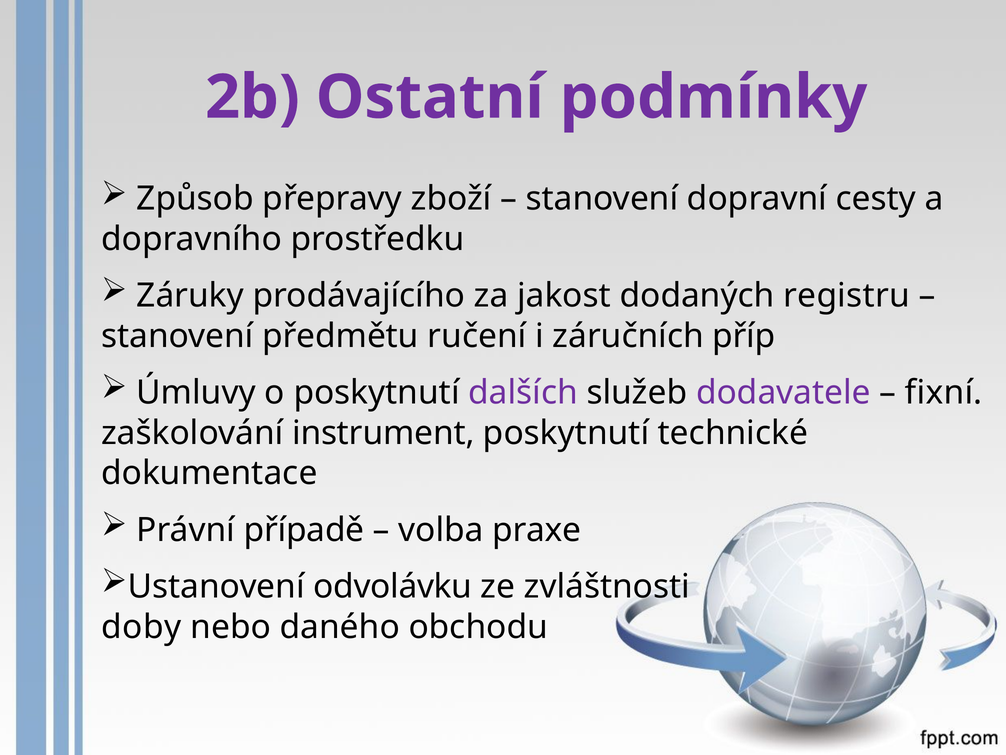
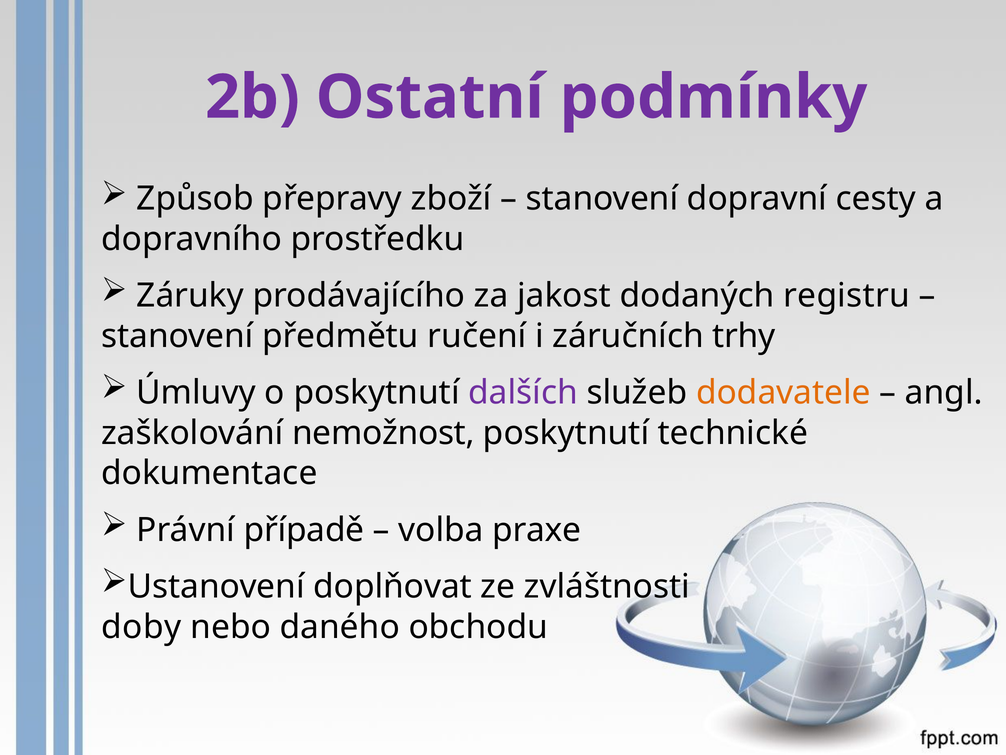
příp: příp -> trhy (744, 336)
dodavatele colour: purple -> orange (783, 393)
fixní: fixní -> angl (944, 393)
instrument: instrument -> nemožnost (383, 433)
odvolávku: odvolávku -> doplňovat (393, 586)
